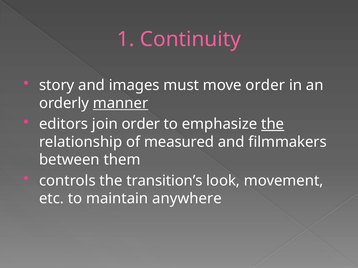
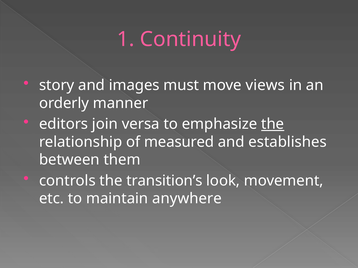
move order: order -> views (265, 85)
manner underline: present -> none (121, 103)
join order: order -> versa (141, 124)
filmmakers: filmmakers -> establishes (288, 142)
